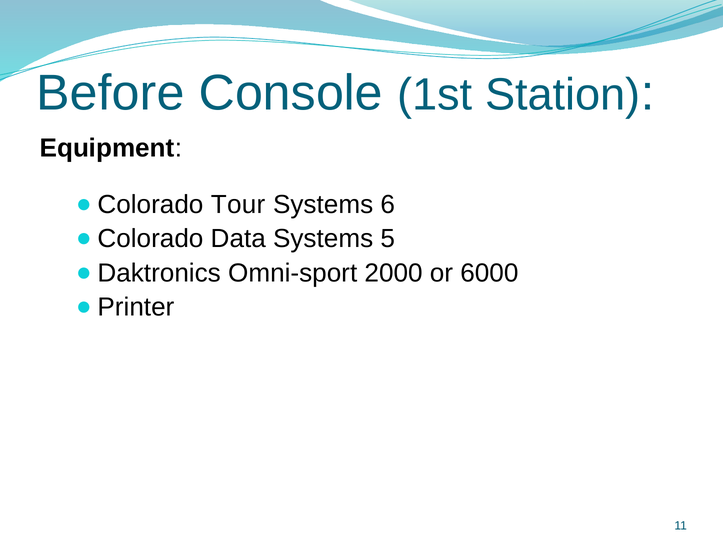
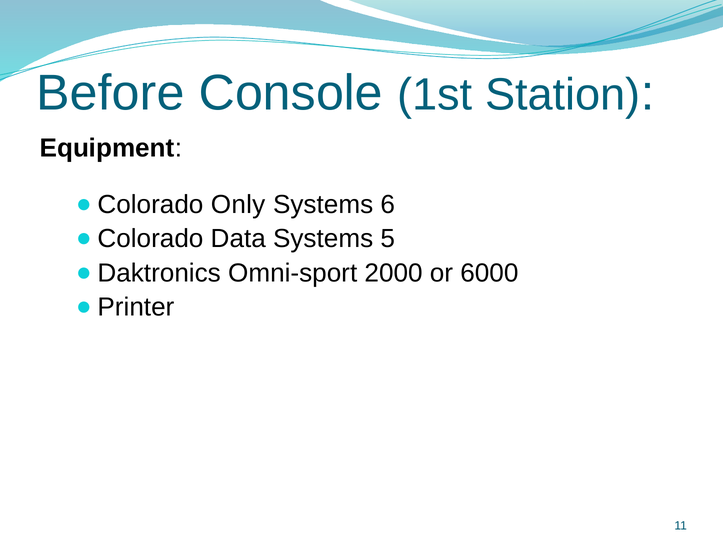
Tour: Tour -> Only (238, 204)
